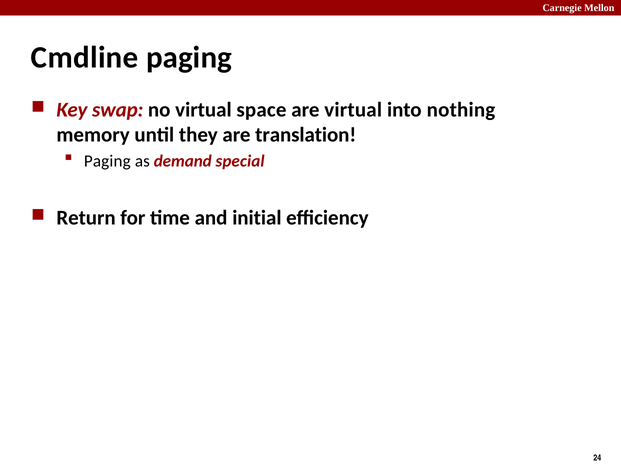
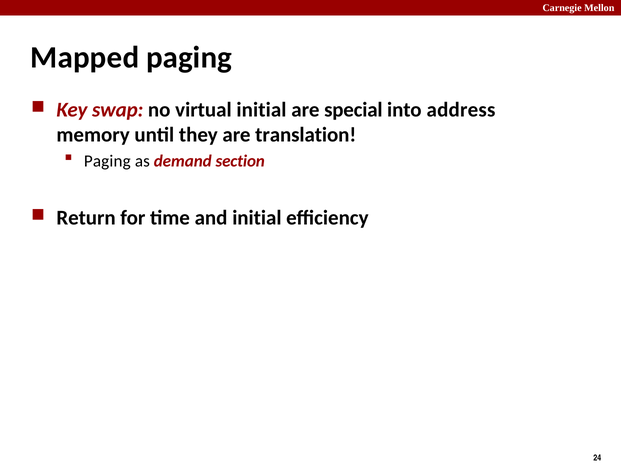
Cmdline: Cmdline -> Mapped (85, 58)
virtual space: space -> initial (261, 110)
are virtual: virtual -> special (353, 110)
nothing: nothing -> address (461, 110)
special: special -> section (240, 161)
